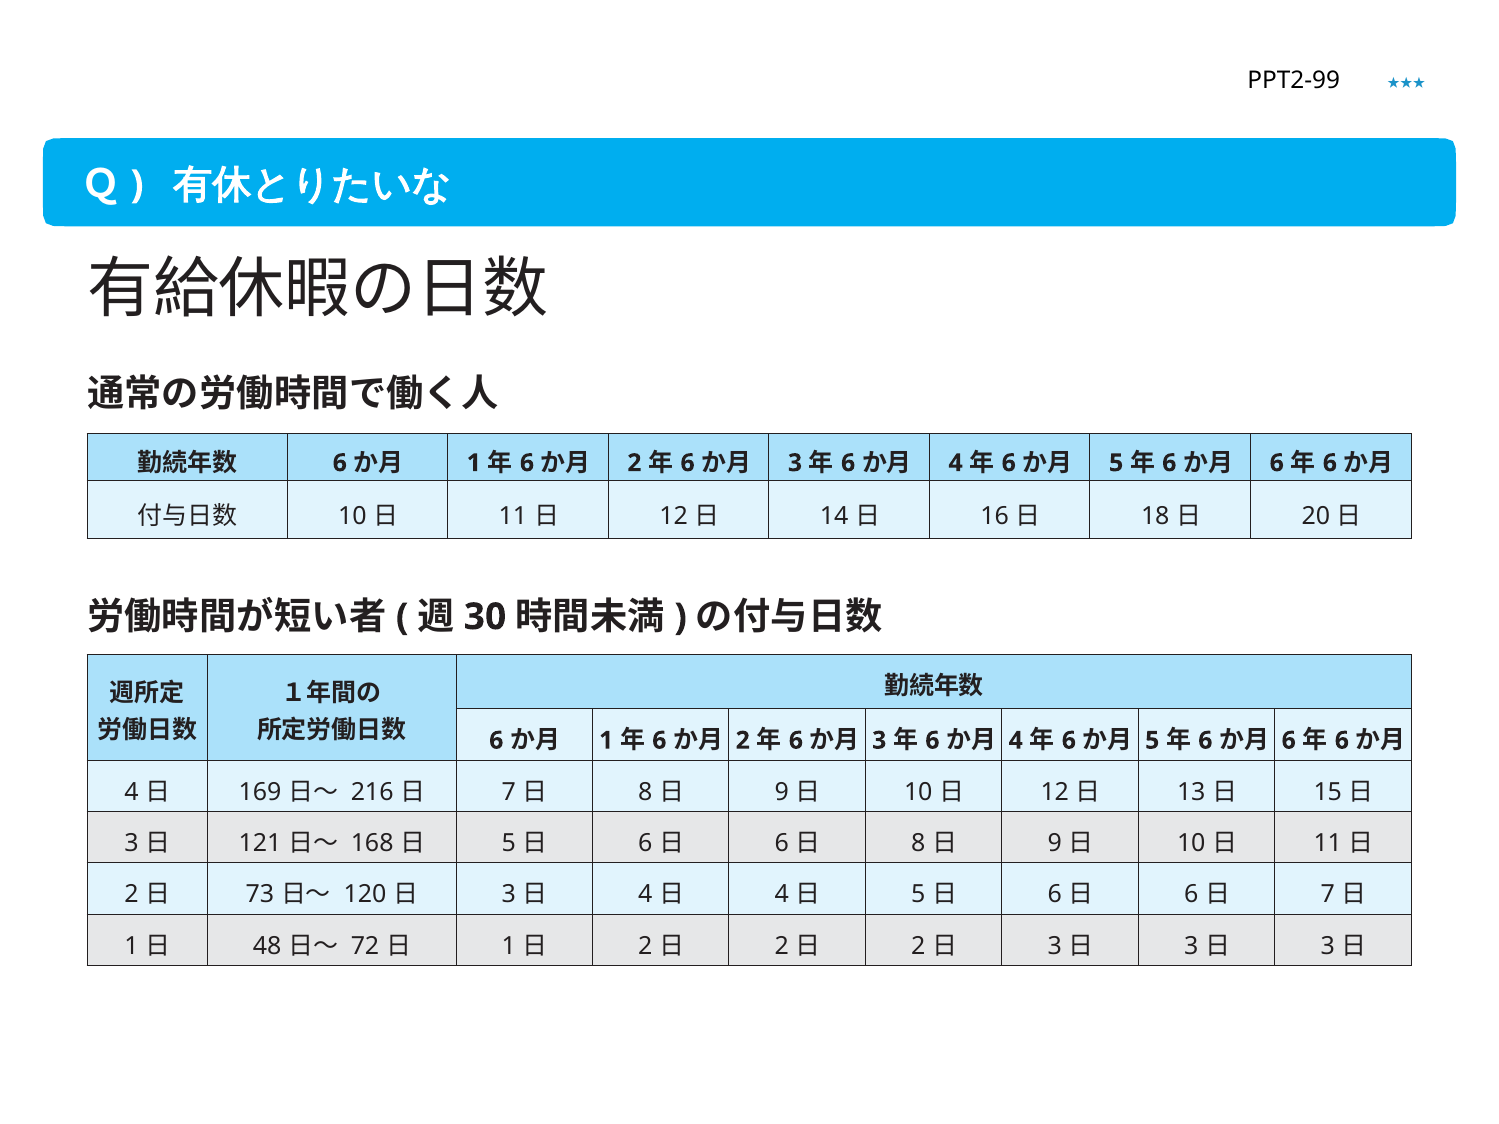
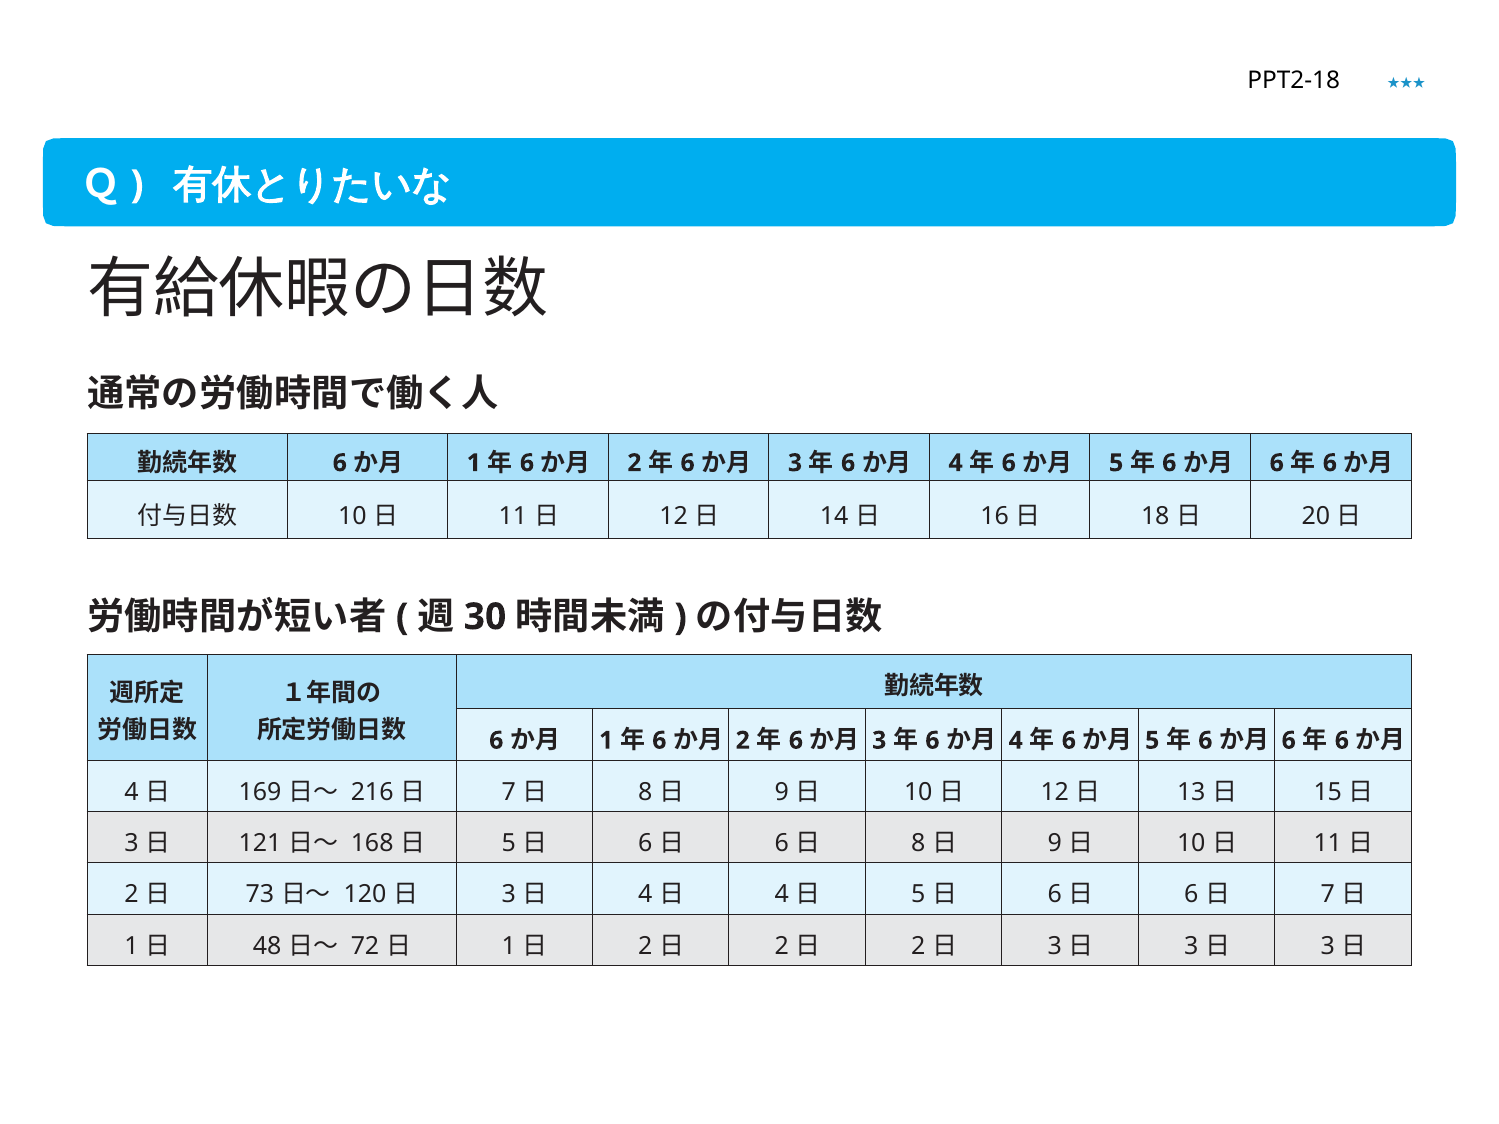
PPT2-99: PPT2-99 -> PPT2-18 (1294, 80)
